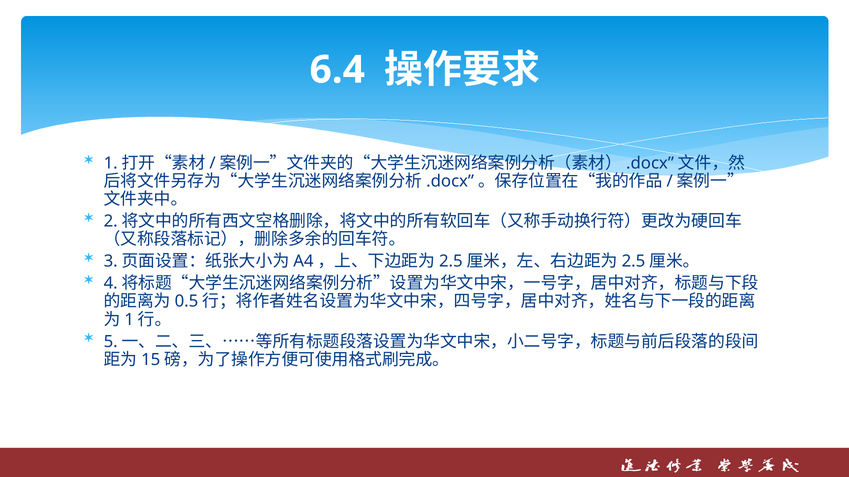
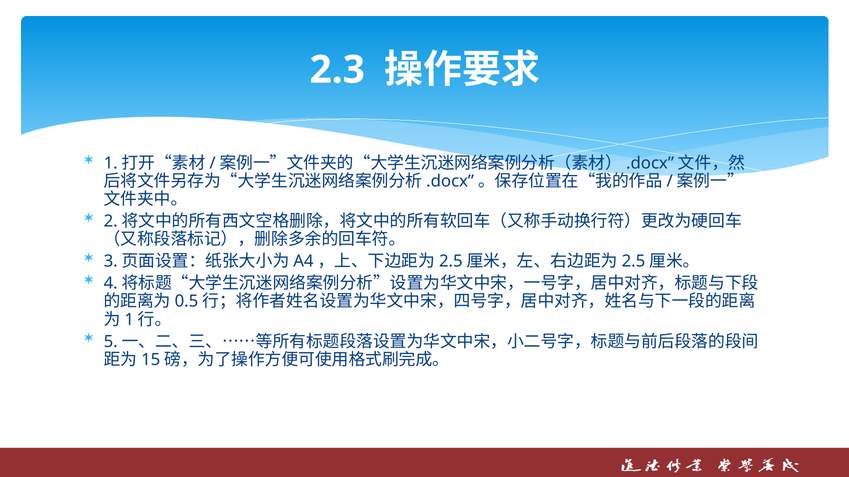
6.4: 6.4 -> 2.3 (337, 70)
